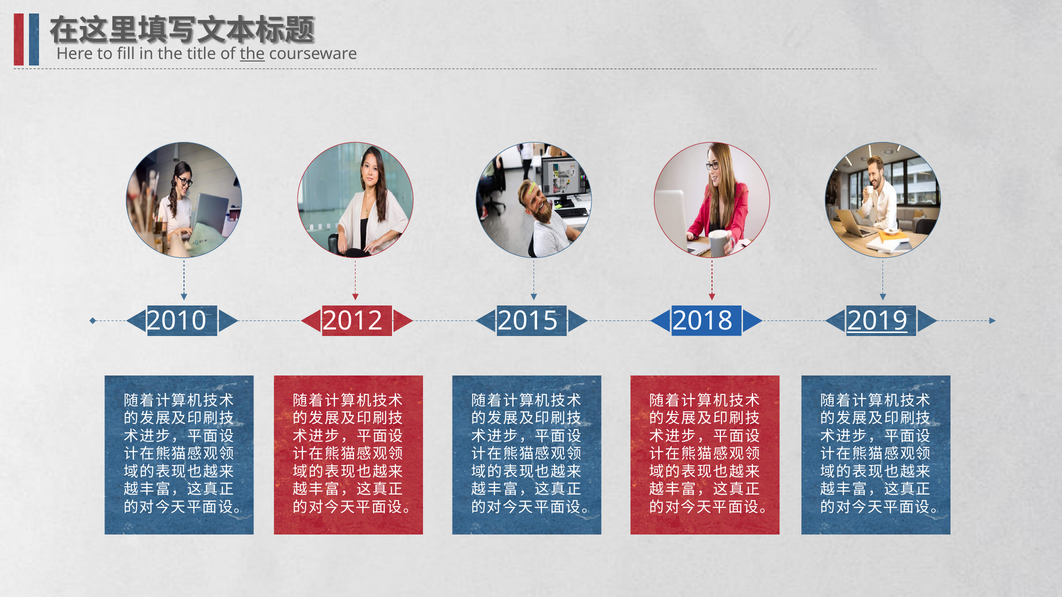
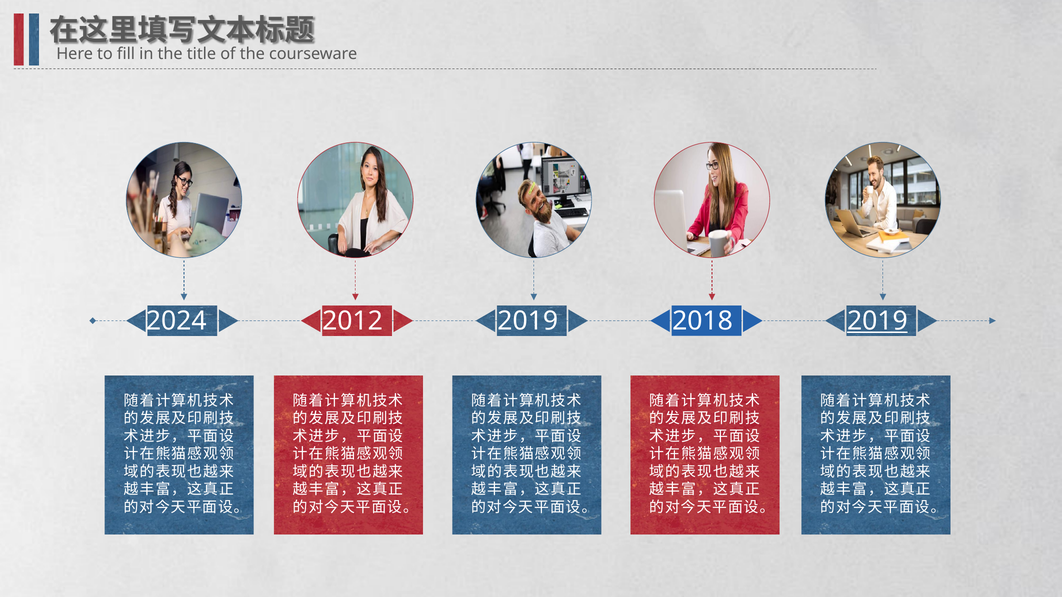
the underline: present -> none (252, 54)
2010: 2010 -> 2024 (176, 321)
2012 2015: 2015 -> 2019 (528, 321)
